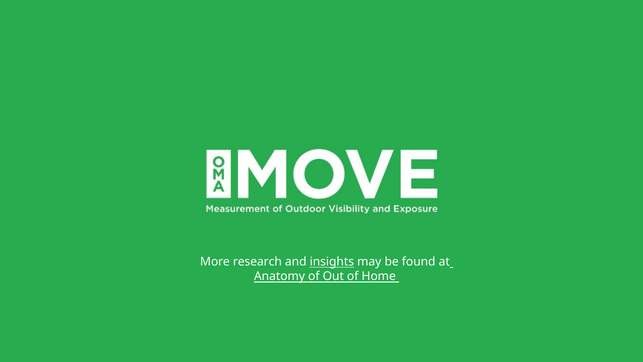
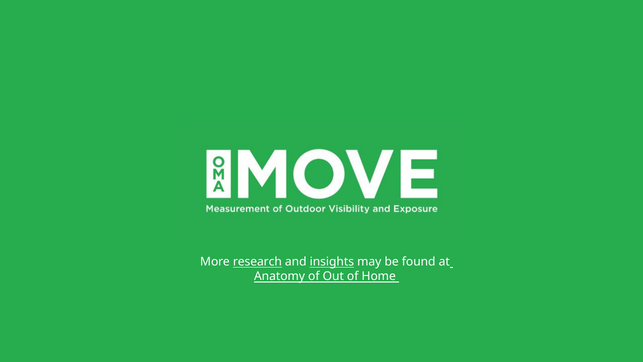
research underline: none -> present (257, 262)
